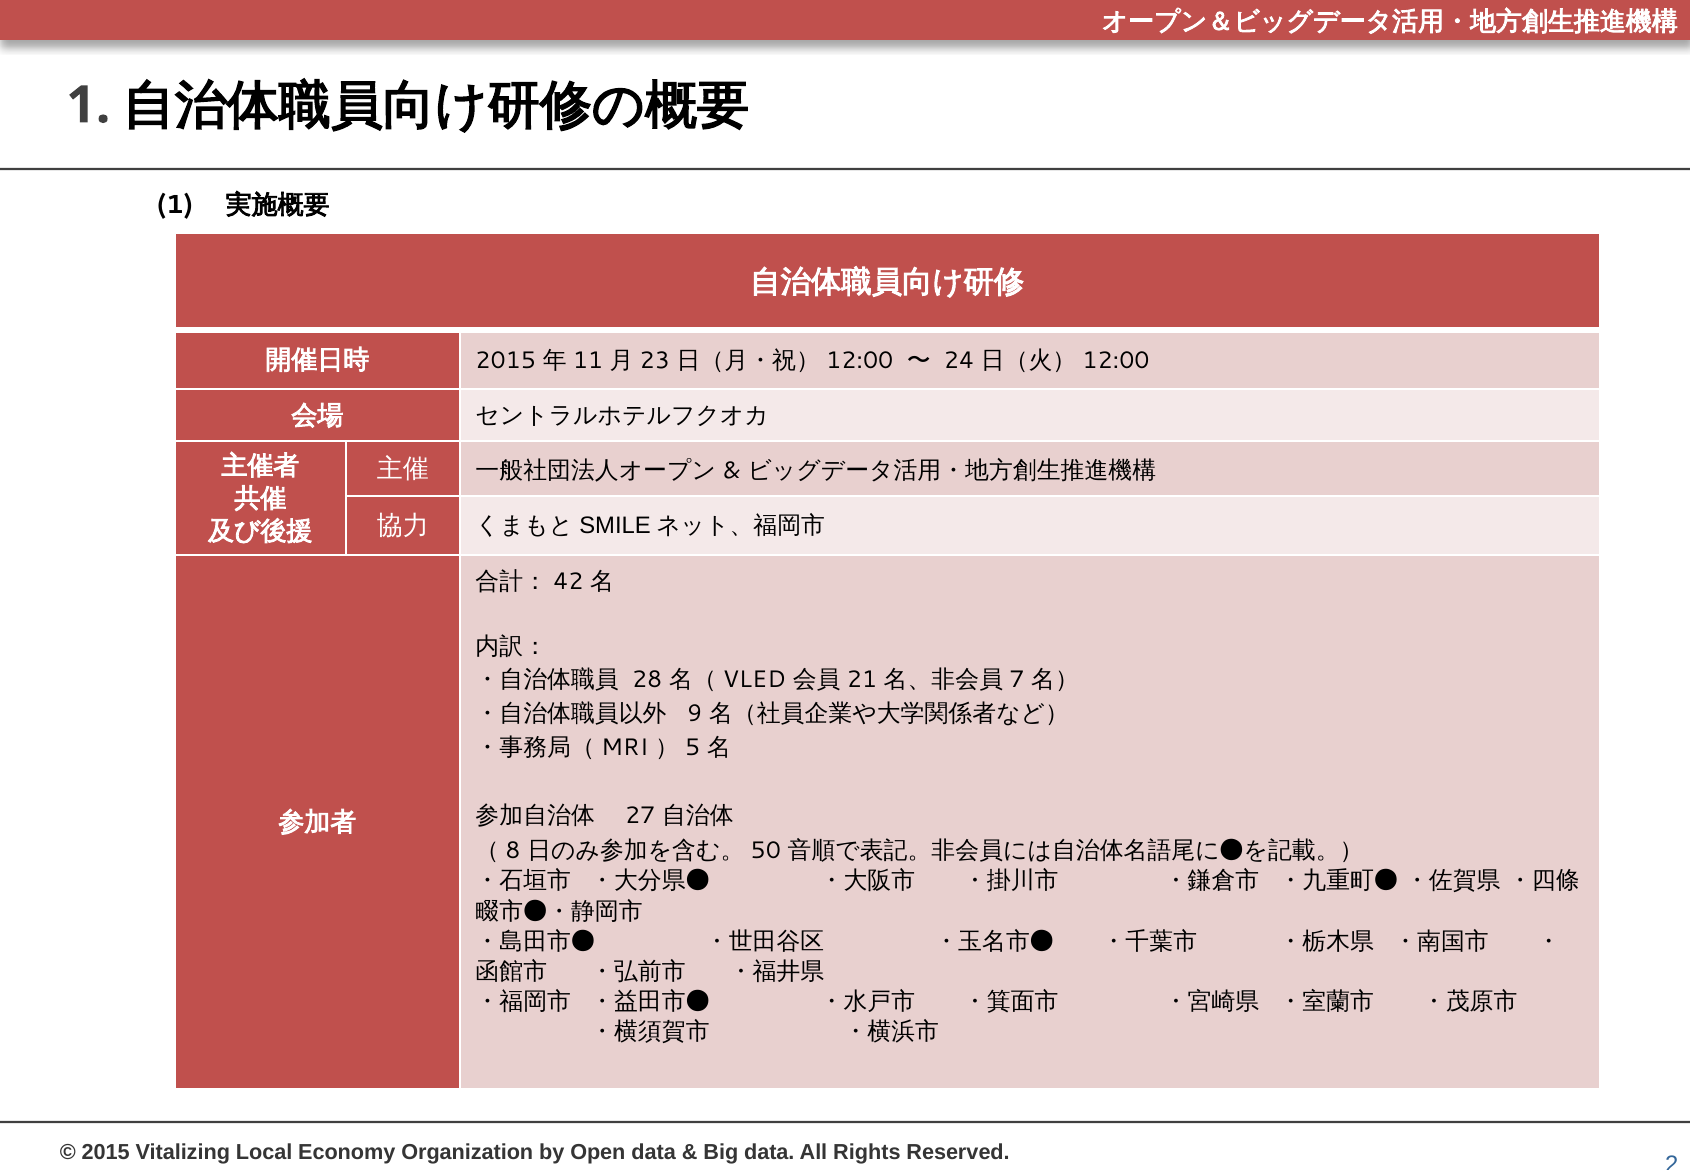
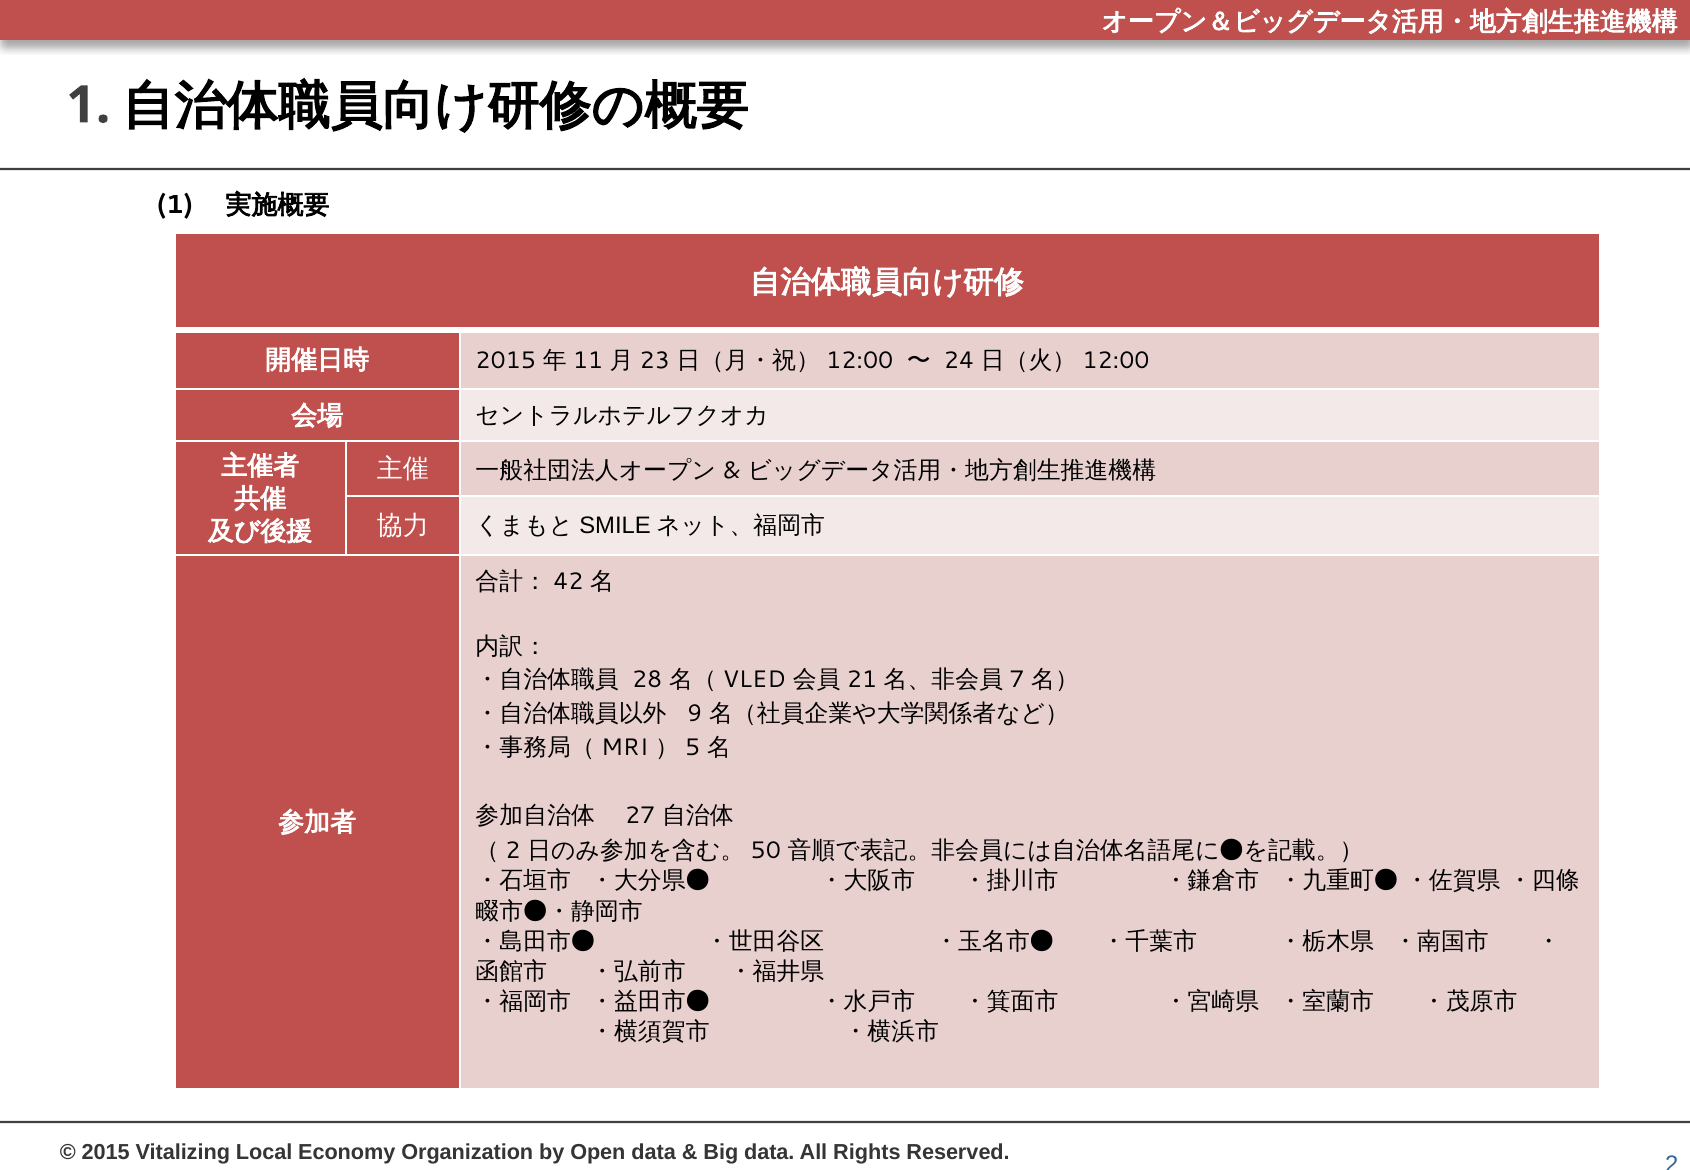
8: 8 -> 2 (513, 850)
